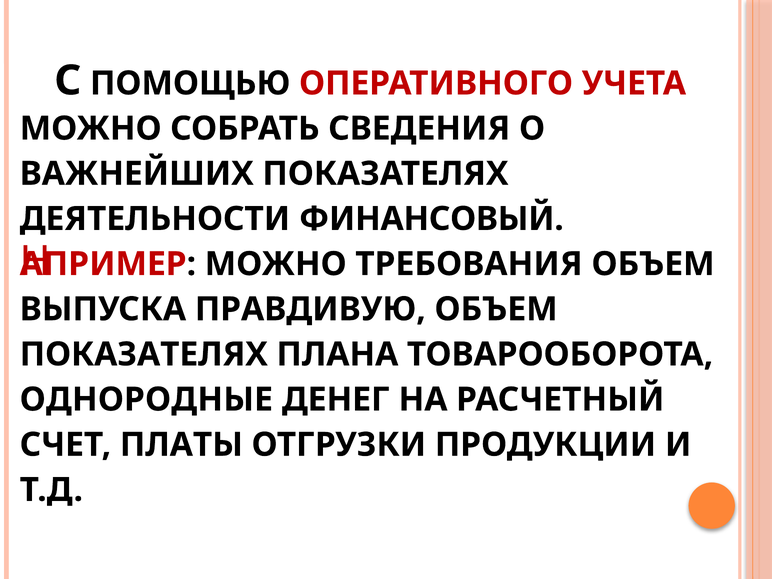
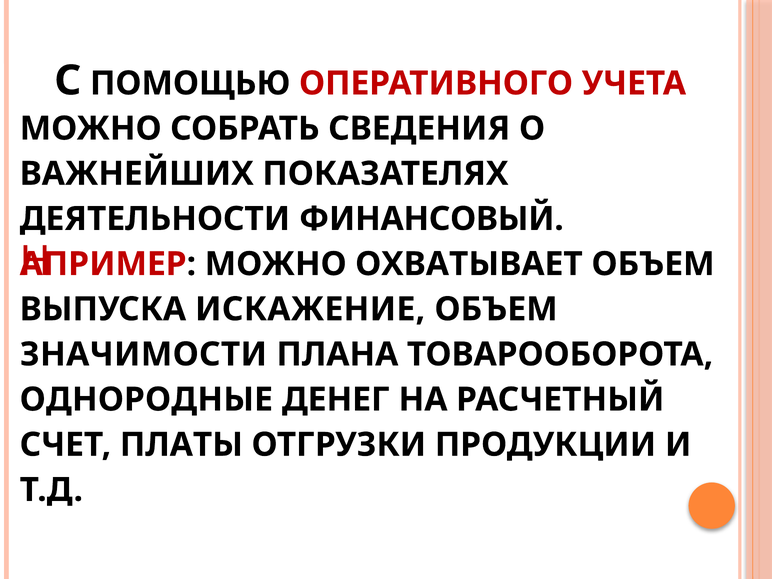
ТРЕБОВАНИЯ: ТРЕБОВАНИЯ -> ОХВАТЫВАЕТ (469, 264)
ПРАВДИВУЮ: ПРАВДИВУЮ -> ИСКАЖЕНИЕ (310, 309)
ПОКАЗАТЕЛЯХ: ПОКАЗАТЕЛЯХ -> ЗНАЧИМОСТИ (143, 354)
